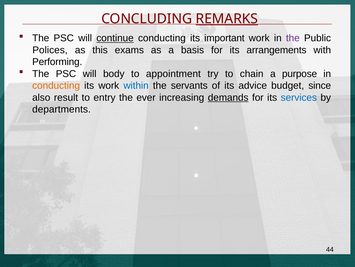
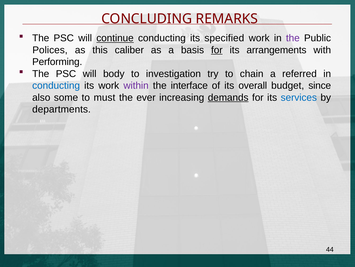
REMARKS underline: present -> none (227, 19)
important: important -> specified (224, 38)
exams: exams -> caliber (129, 50)
for underline: none -> present (217, 50)
appointment: appointment -> investigation (173, 74)
purpose: purpose -> referred (299, 74)
conducting colour: orange -> blue (56, 85)
within colour: blue -> purple (136, 85)
servants: servants -> interface (189, 85)
advice: advice -> overall (253, 85)
result: result -> some (66, 97)
entry: entry -> must (104, 97)
